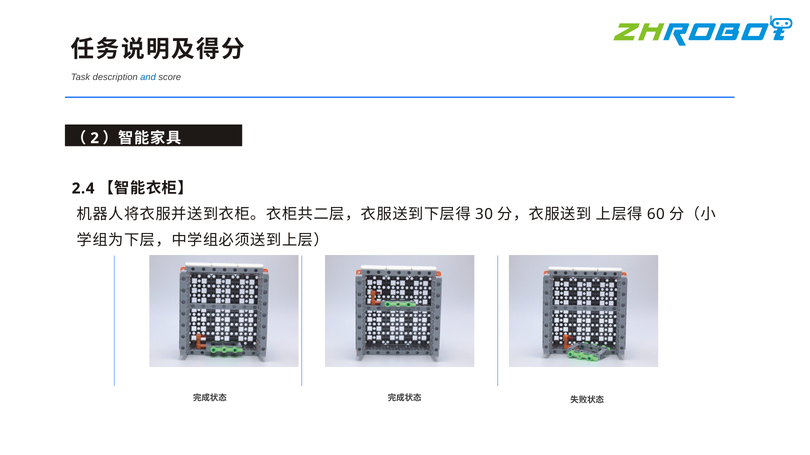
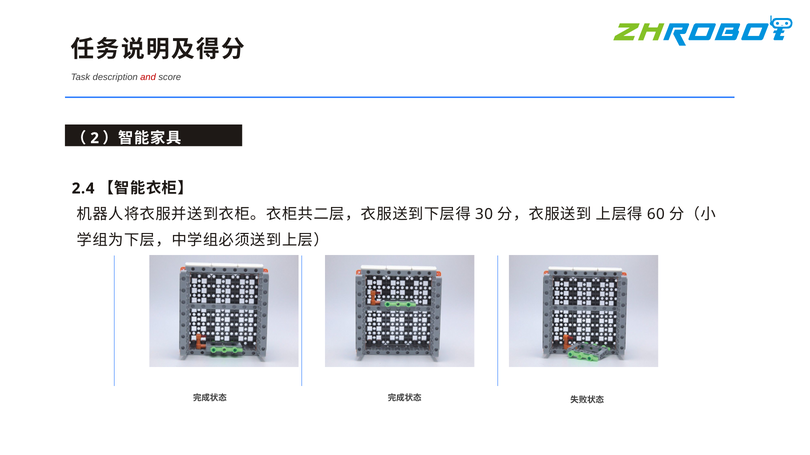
and colour: blue -> red (148, 77)
